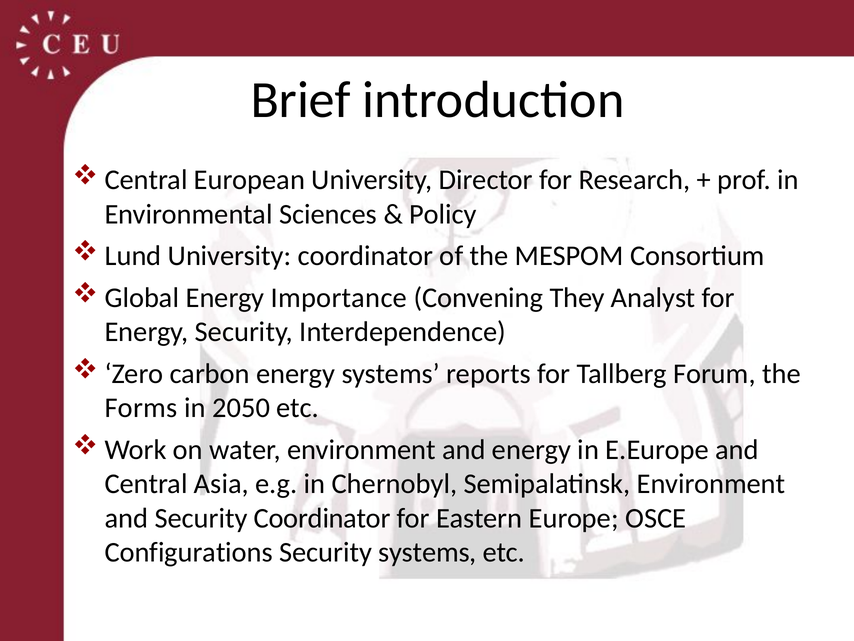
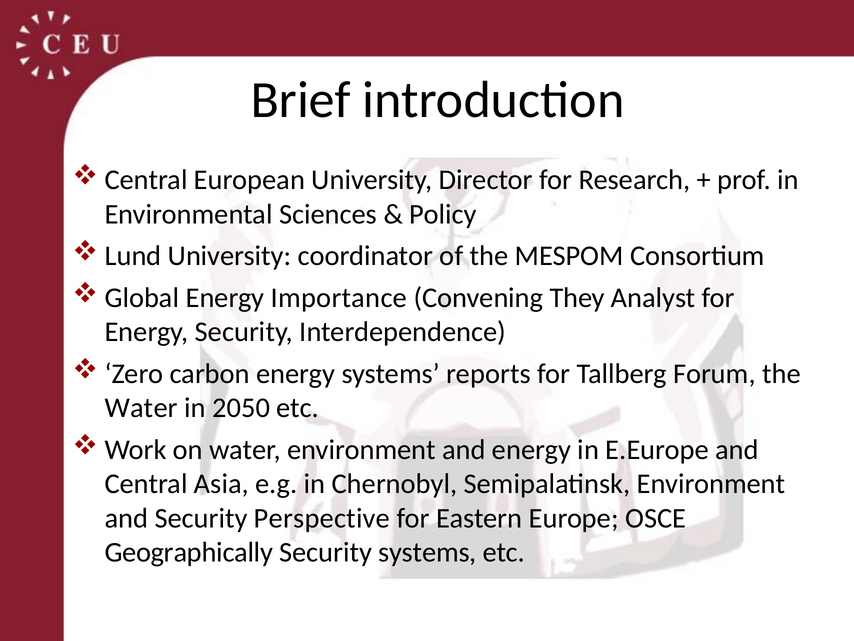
Forms: Forms -> Water (141, 408)
Security Coordinator: Coordinator -> Perspective (322, 518)
Configurations: Configurations -> Geographically (189, 552)
